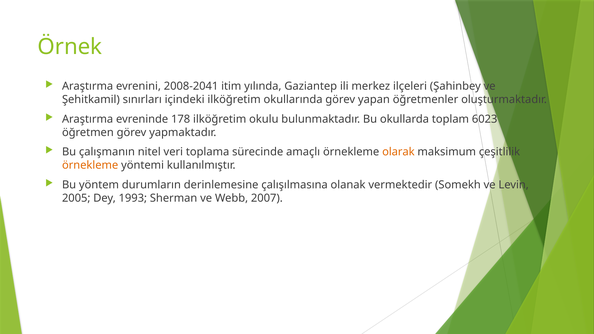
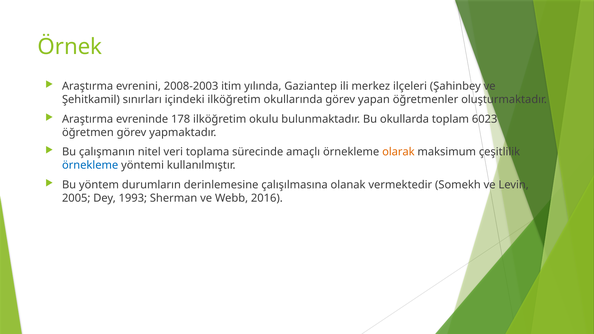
2008-2041: 2008-2041 -> 2008-2003 (191, 86)
örnekleme colour: orange -> blue (90, 165)
2007: 2007 -> 2016 (267, 198)
